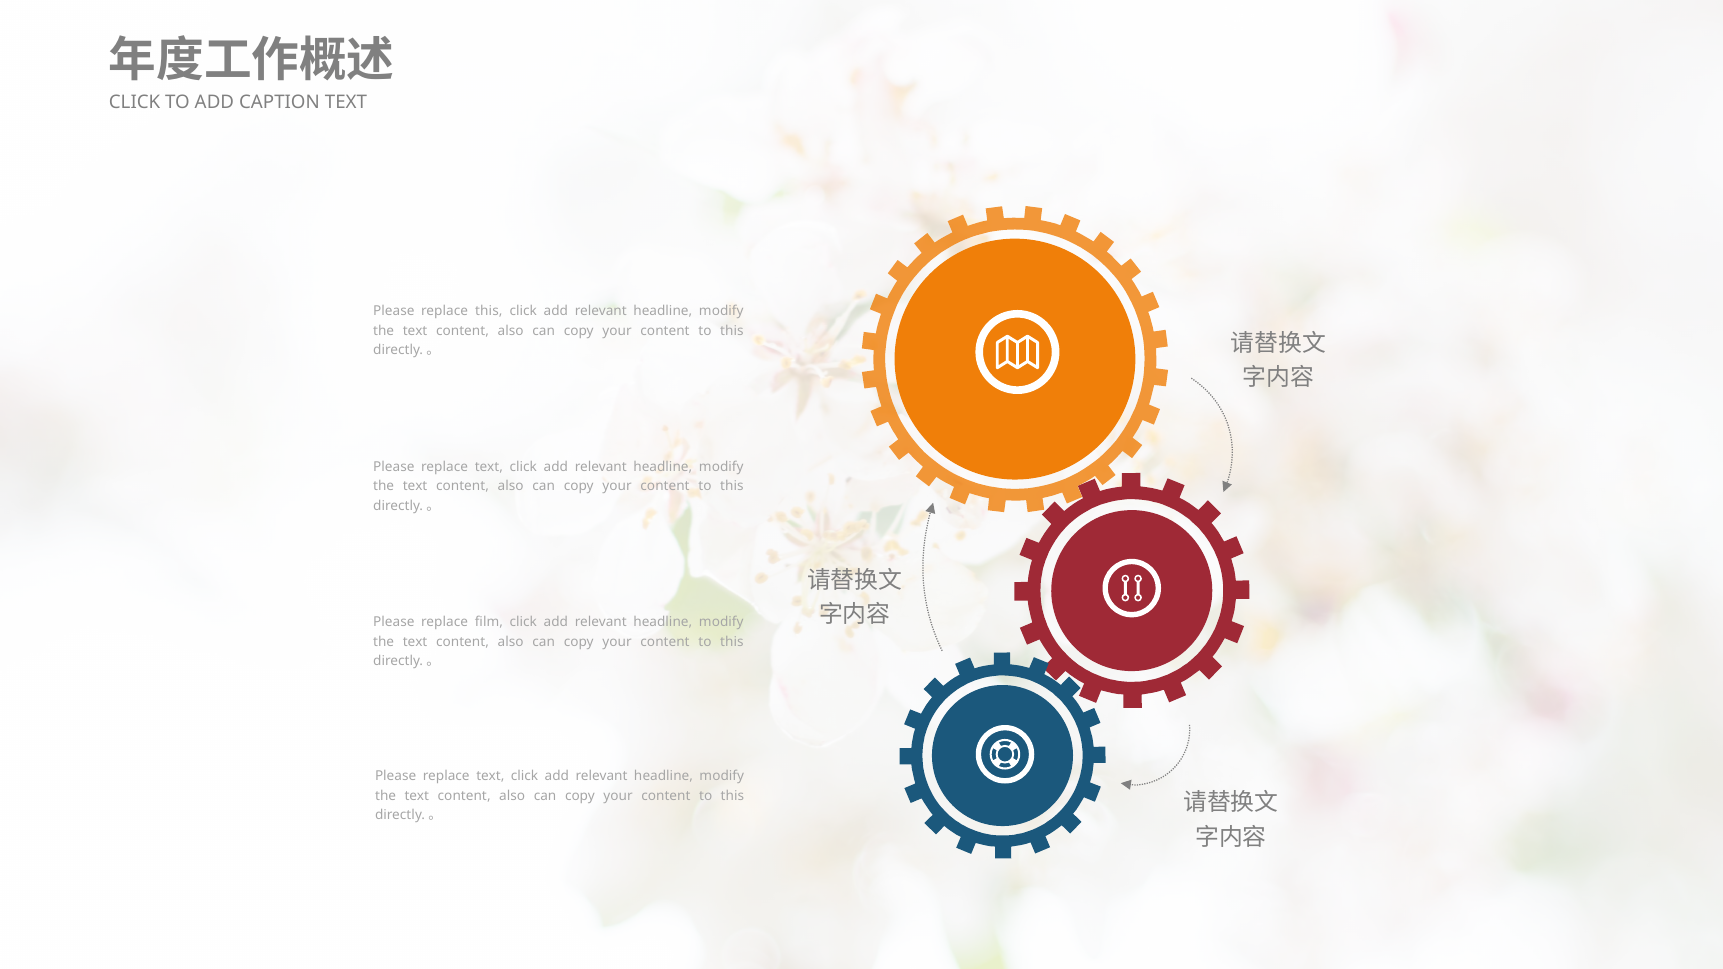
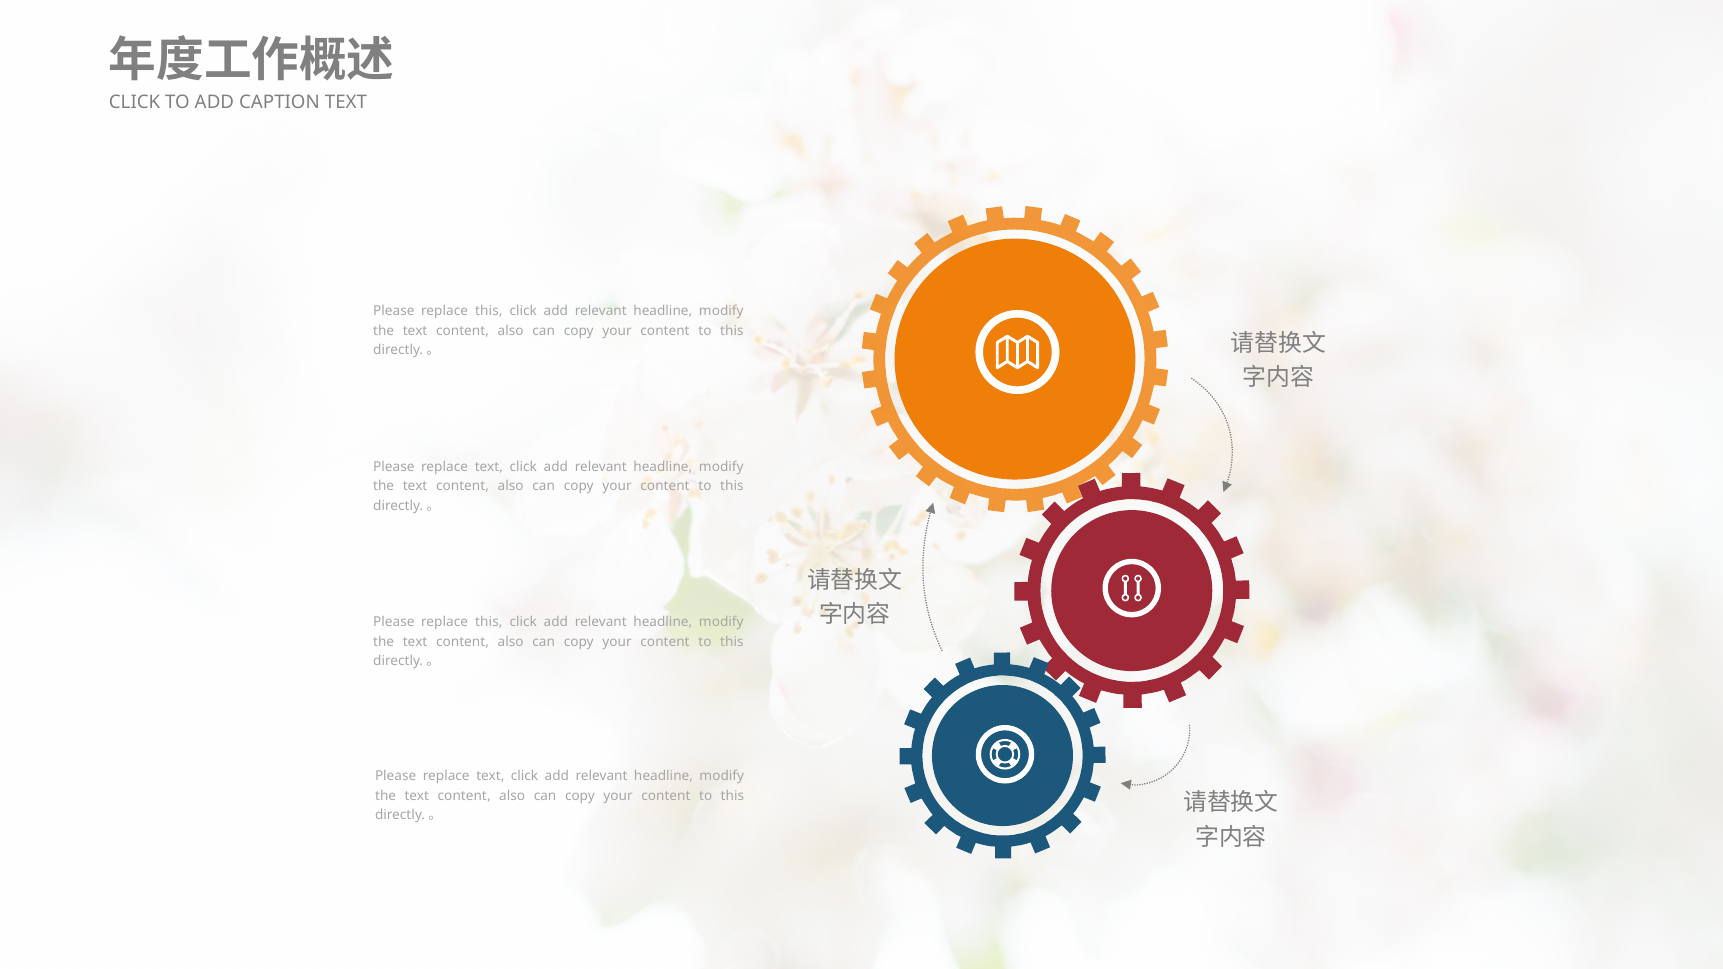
film: film -> this (489, 622)
